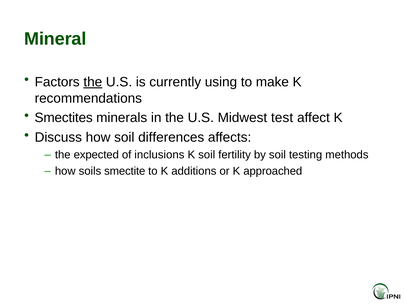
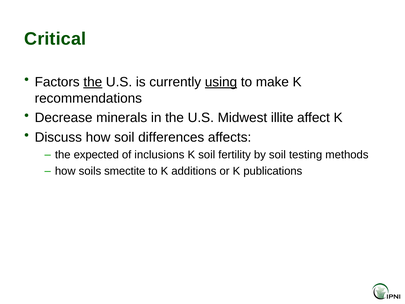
Mineral: Mineral -> Critical (55, 39)
using underline: none -> present (221, 82)
Smectites: Smectites -> Decrease (64, 118)
test: test -> illite (282, 118)
approached: approached -> publications (273, 171)
